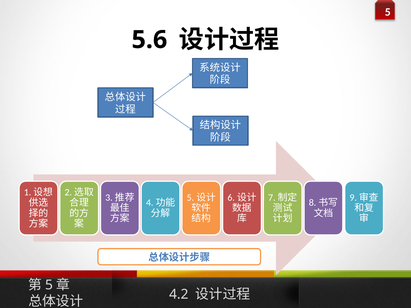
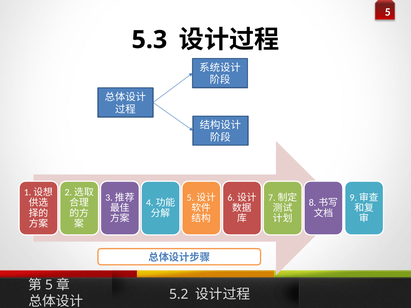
5.6: 5.6 -> 5.3 (149, 40)
4.2: 4.2 -> 5.2 (179, 294)
